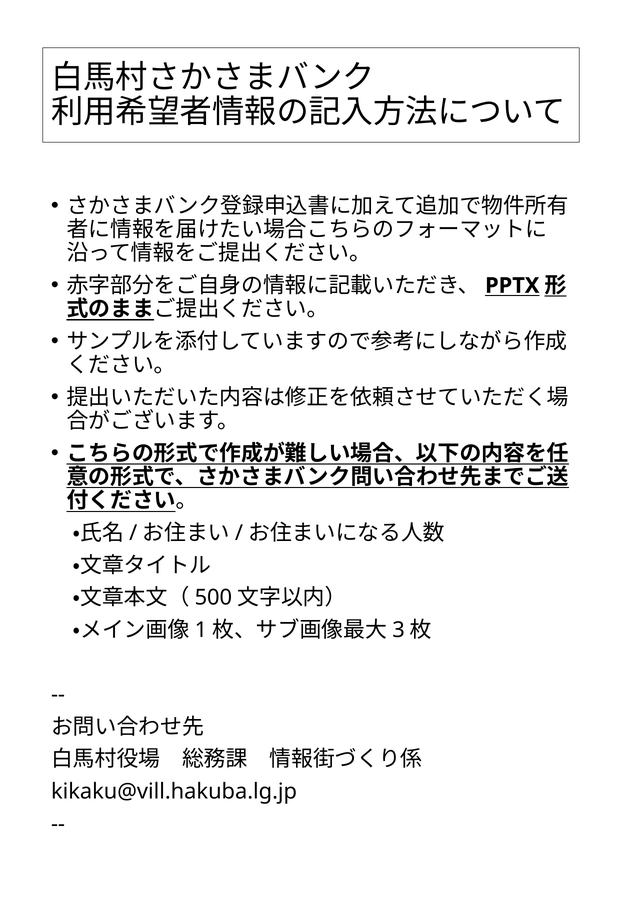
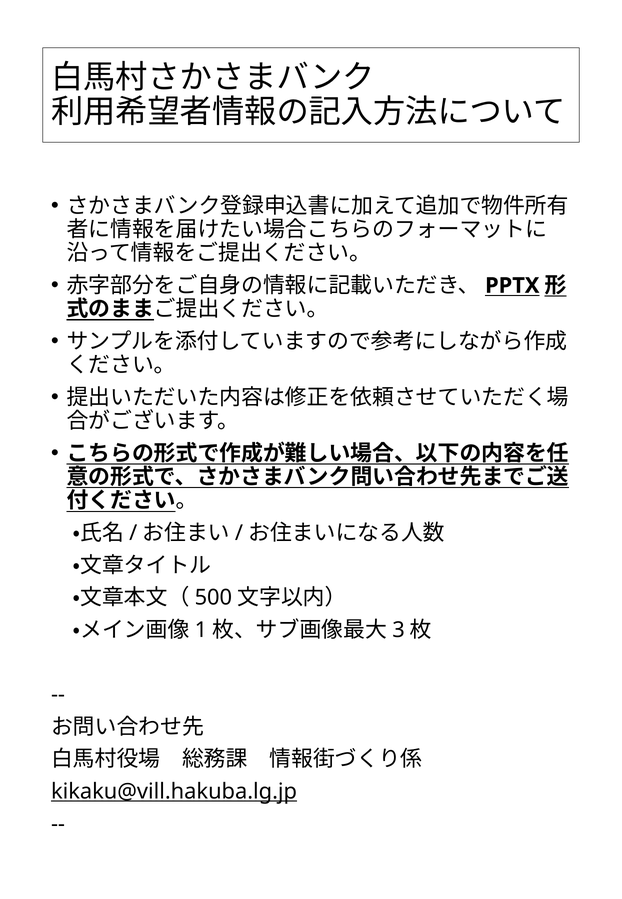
kikaku@vill.hakuba.lg.jp underline: none -> present (174, 791)
